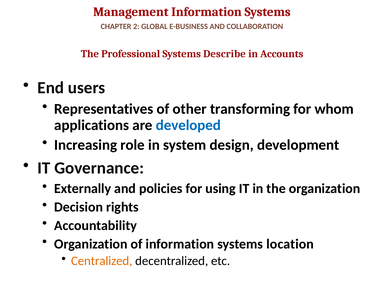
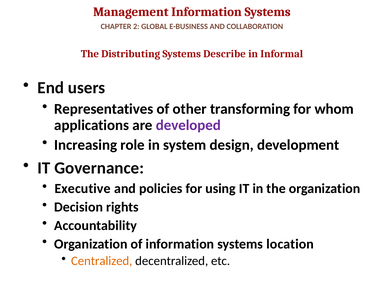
Professional: Professional -> Distributing (131, 54)
Accounts: Accounts -> Informal (282, 54)
developed colour: blue -> purple (188, 125)
Externally: Externally -> Executive (83, 188)
